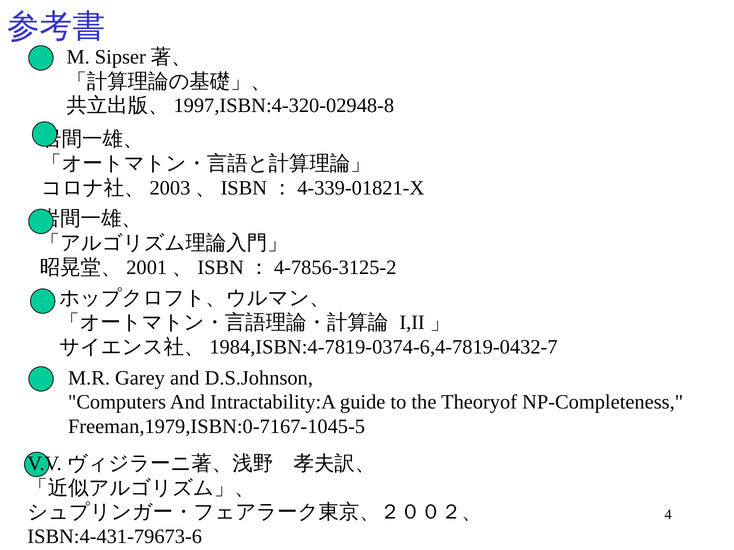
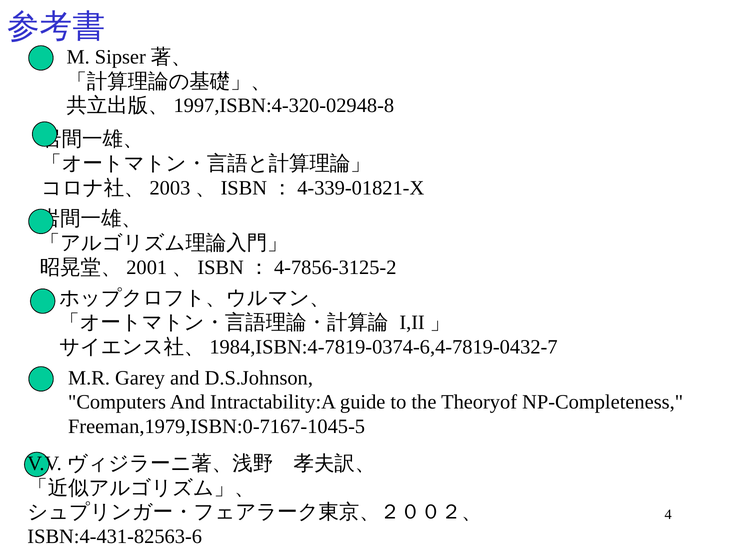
ISBN:4-431-79673-6: ISBN:4-431-79673-6 -> ISBN:4-431-82563-6 (115, 537)
